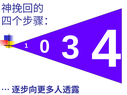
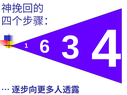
0: 0 -> 6 (45, 47)
